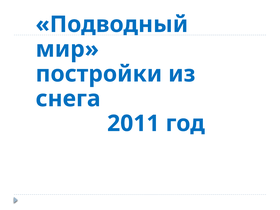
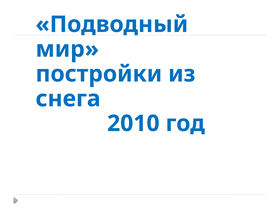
2011: 2011 -> 2010 (133, 123)
